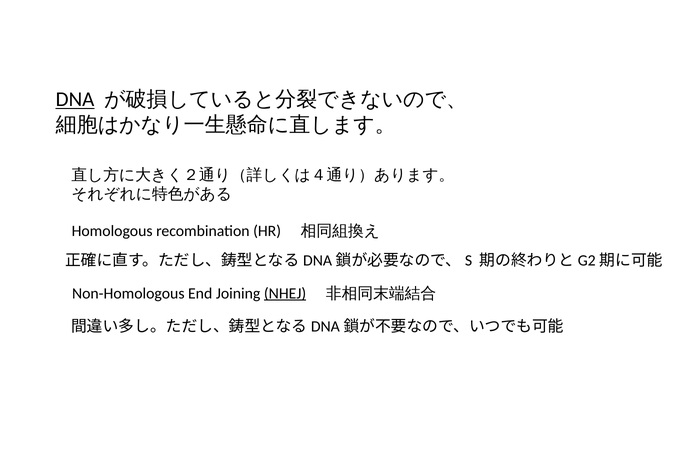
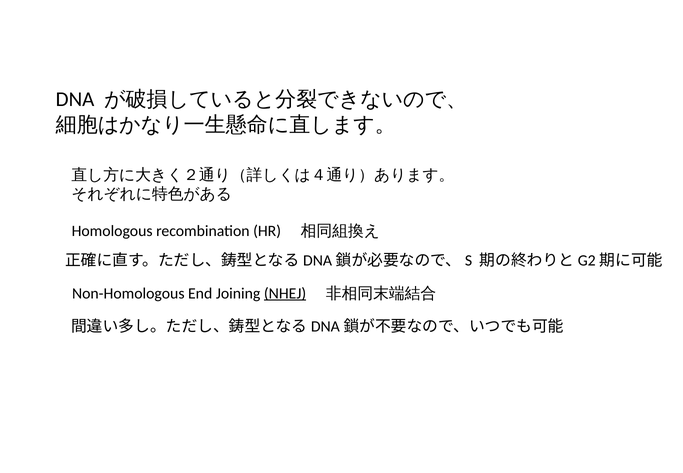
DNA underline: present -> none (75, 99)
